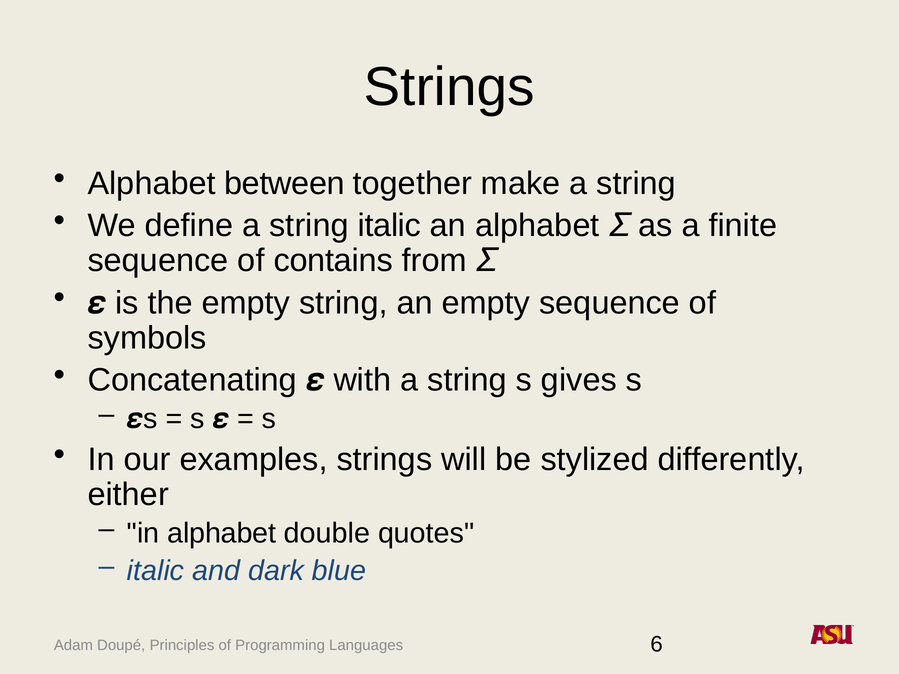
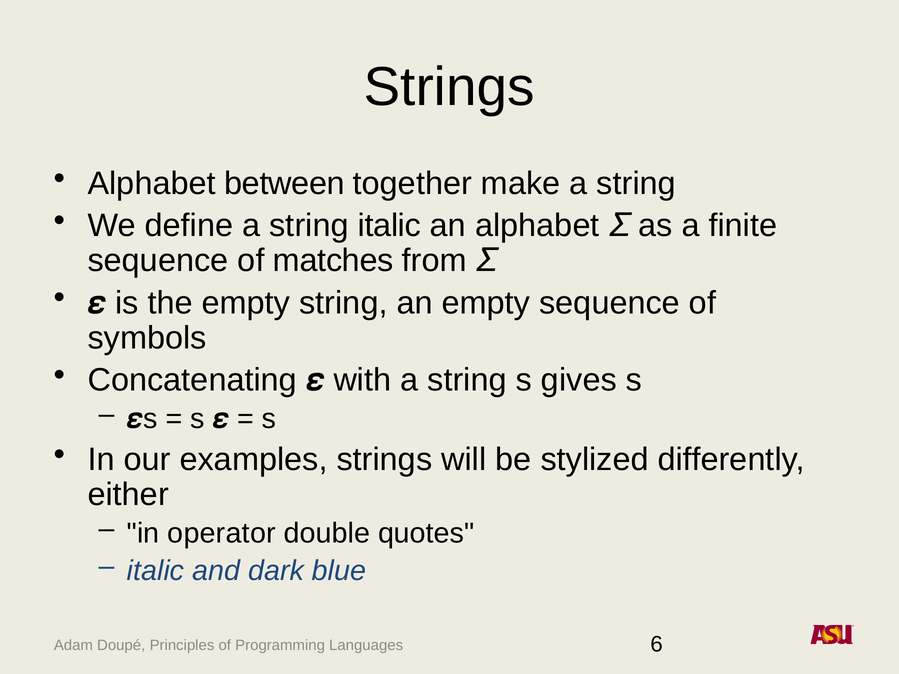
contains: contains -> matches (333, 261)
in alphabet: alphabet -> operator (222, 534)
